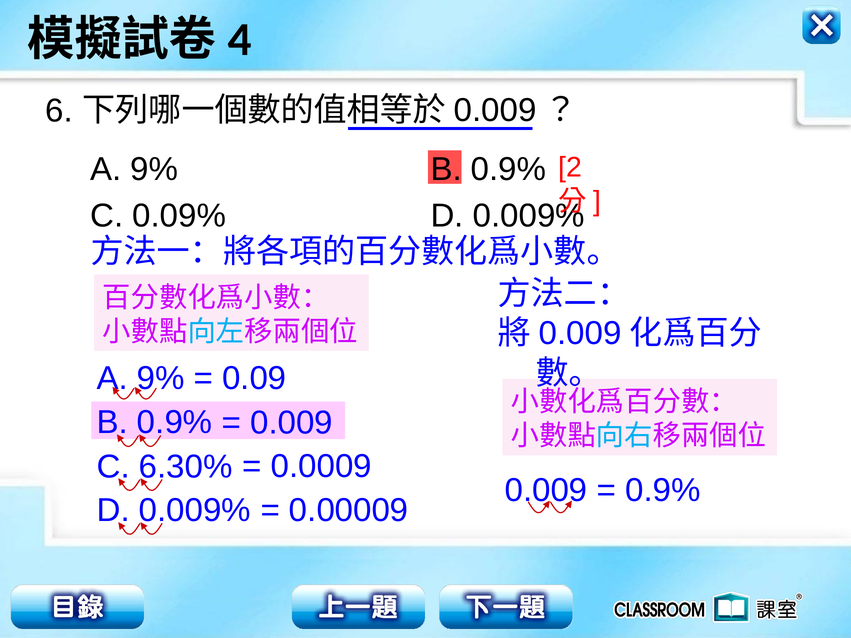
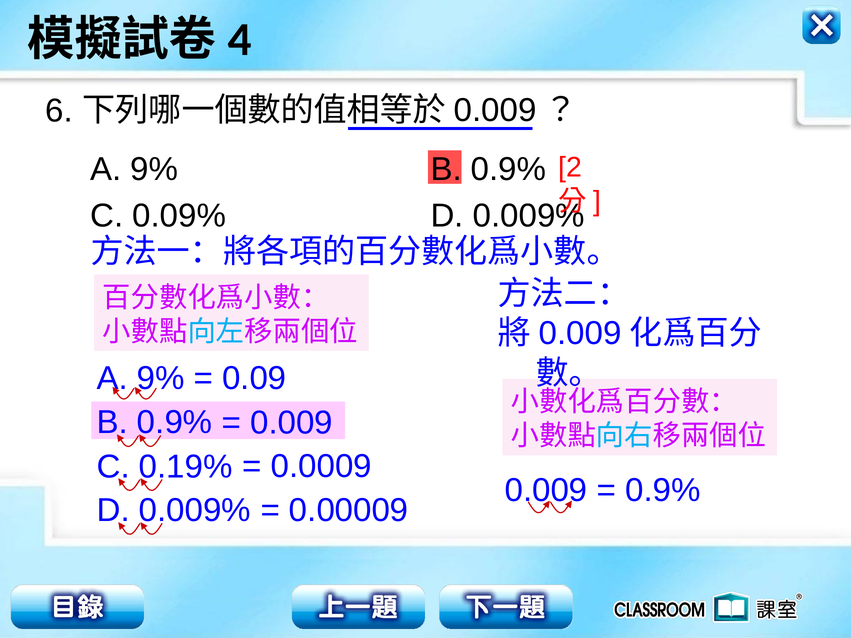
6.30%: 6.30% -> 0.19% (186, 467)
